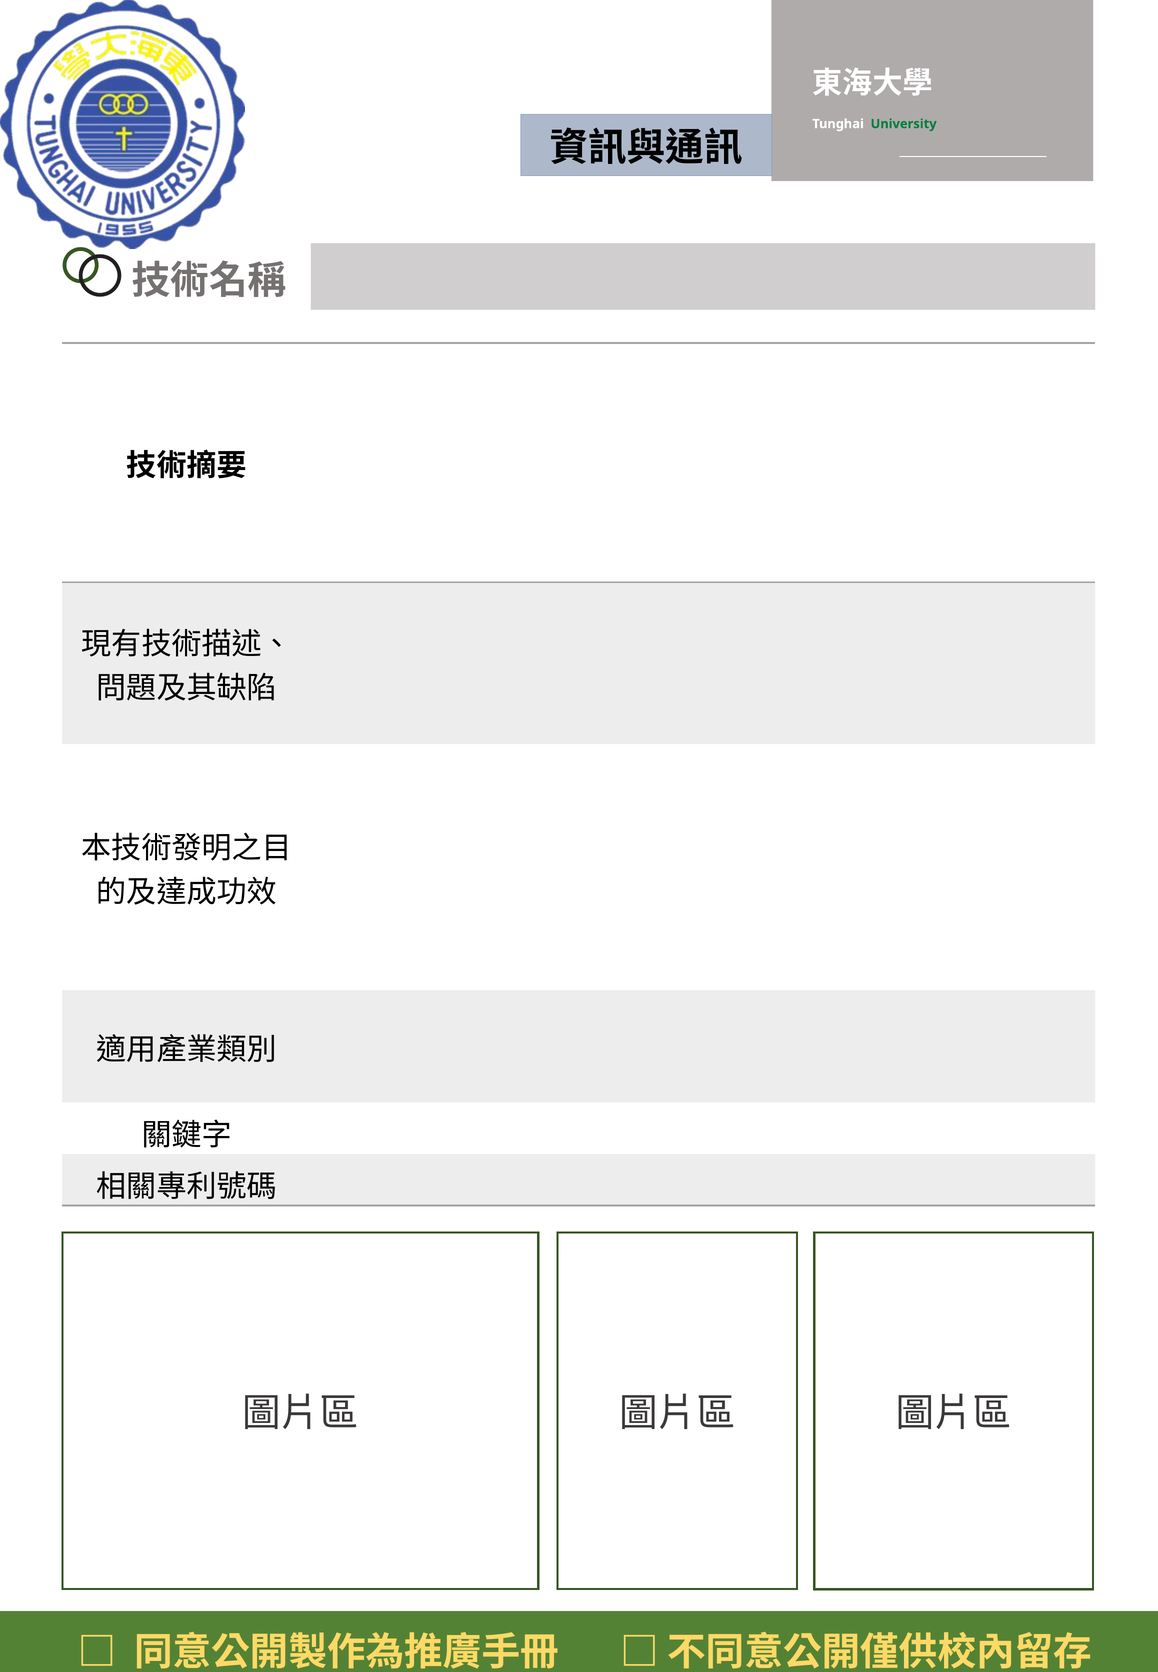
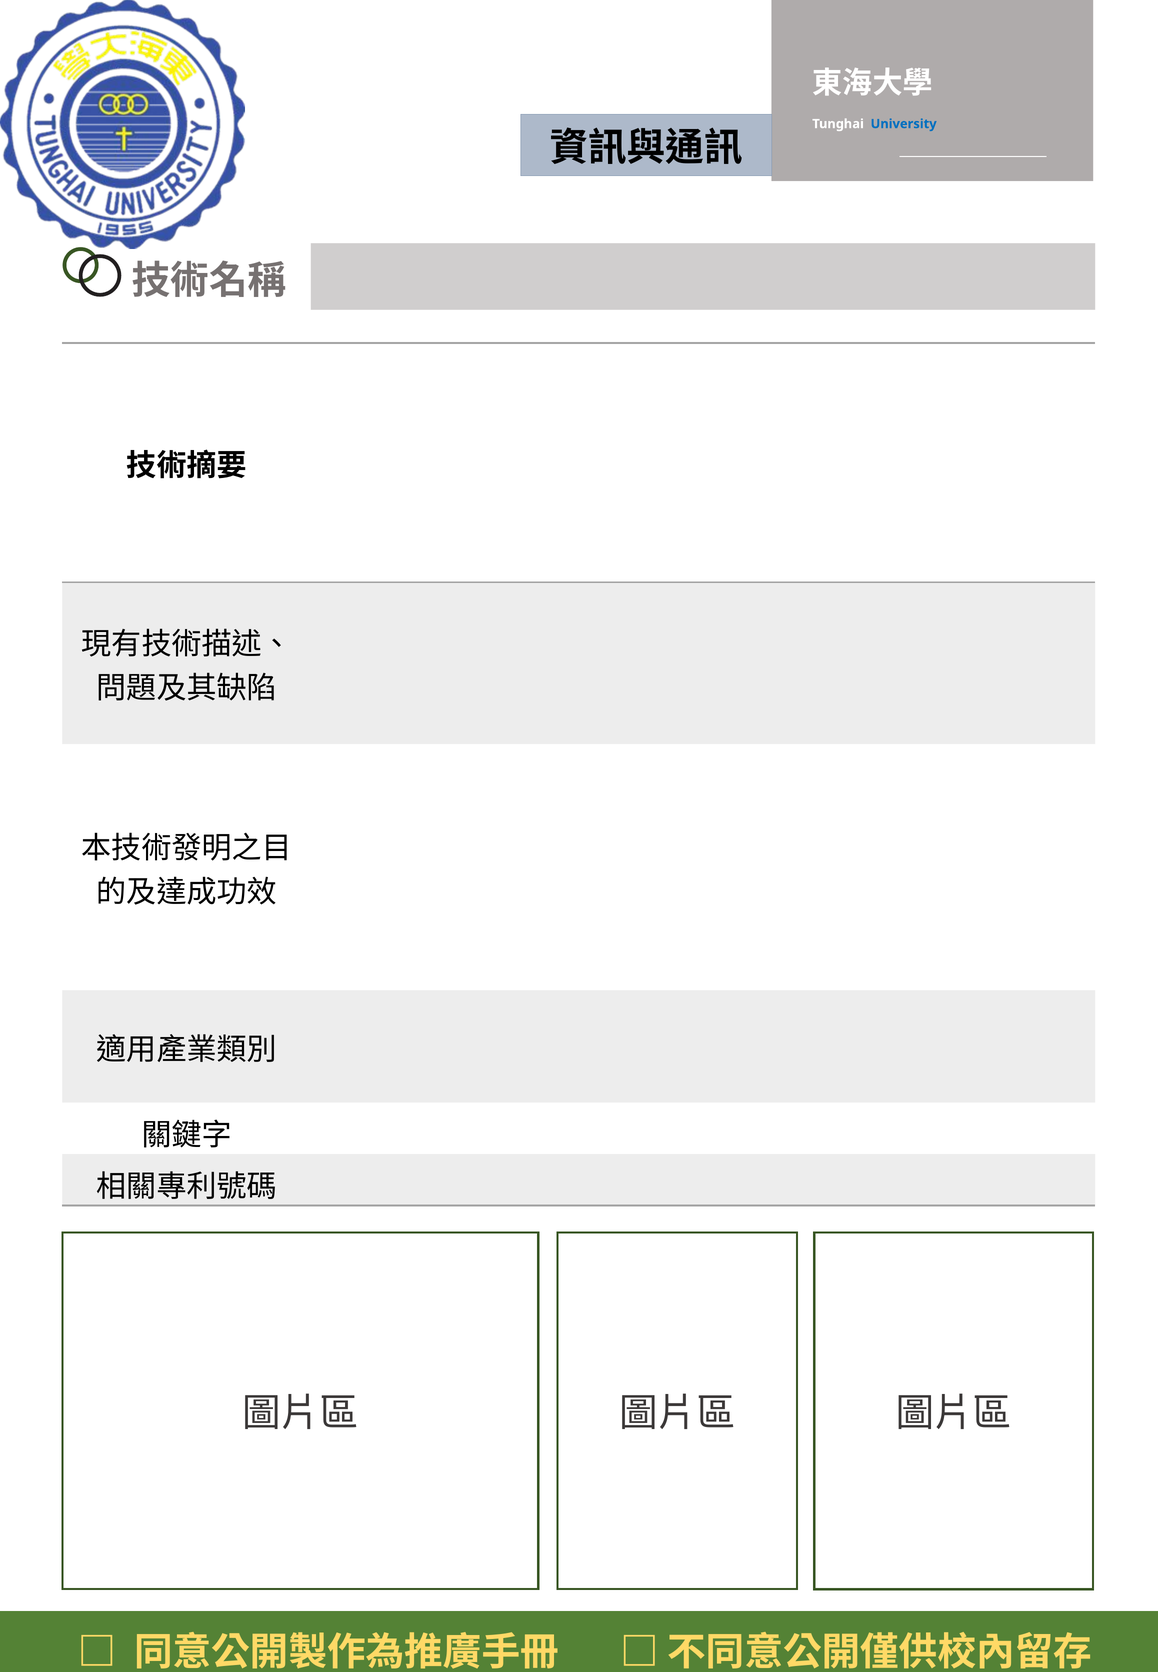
University colour: green -> blue (904, 124)
